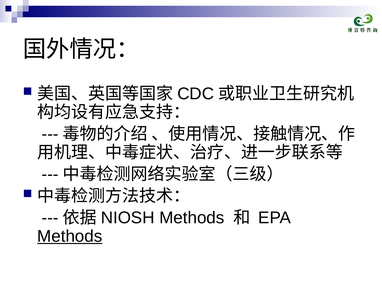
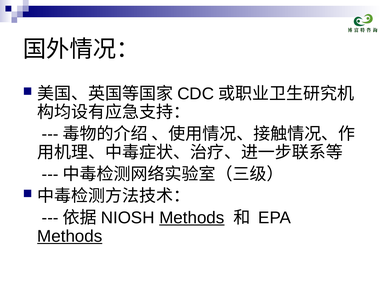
Methods underline: none -> present (192, 217)
